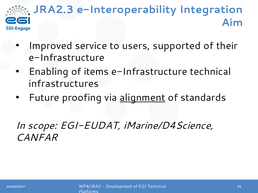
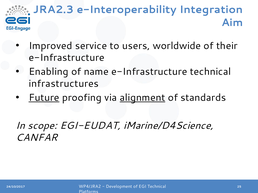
supported: supported -> worldwide (177, 46)
items: items -> name (96, 72)
Future underline: none -> present (44, 98)
